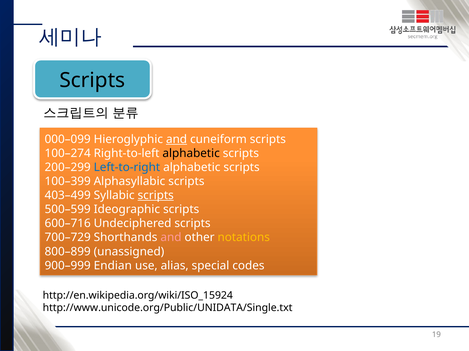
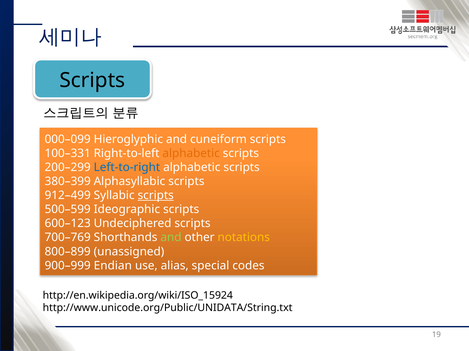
and underline: present -> none (177, 139)
100–274: 100–274 -> 100–331 (68, 154)
alphabetic colour: black -> orange (191, 154)
100–399: 100–399 -> 380–399 (68, 182)
403–499: 403–499 -> 912–499 (68, 196)
600–716: 600–716 -> 600–123 (68, 224)
700–729: 700–729 -> 700–769 (68, 238)
and colour: pink -> light green (171, 238)
http://www.unicode.org/Public/UNIDATA/Single.txt: http://www.unicode.org/Public/UNIDATA/Single.txt -> http://www.unicode.org/Public/UNIDATA/String.txt (168, 308)
